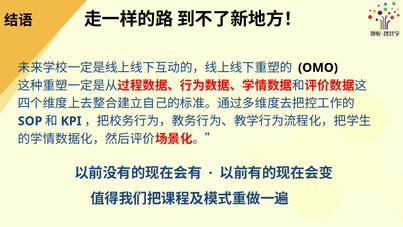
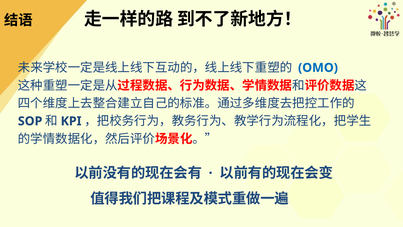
OMO colour: black -> blue (318, 68)
